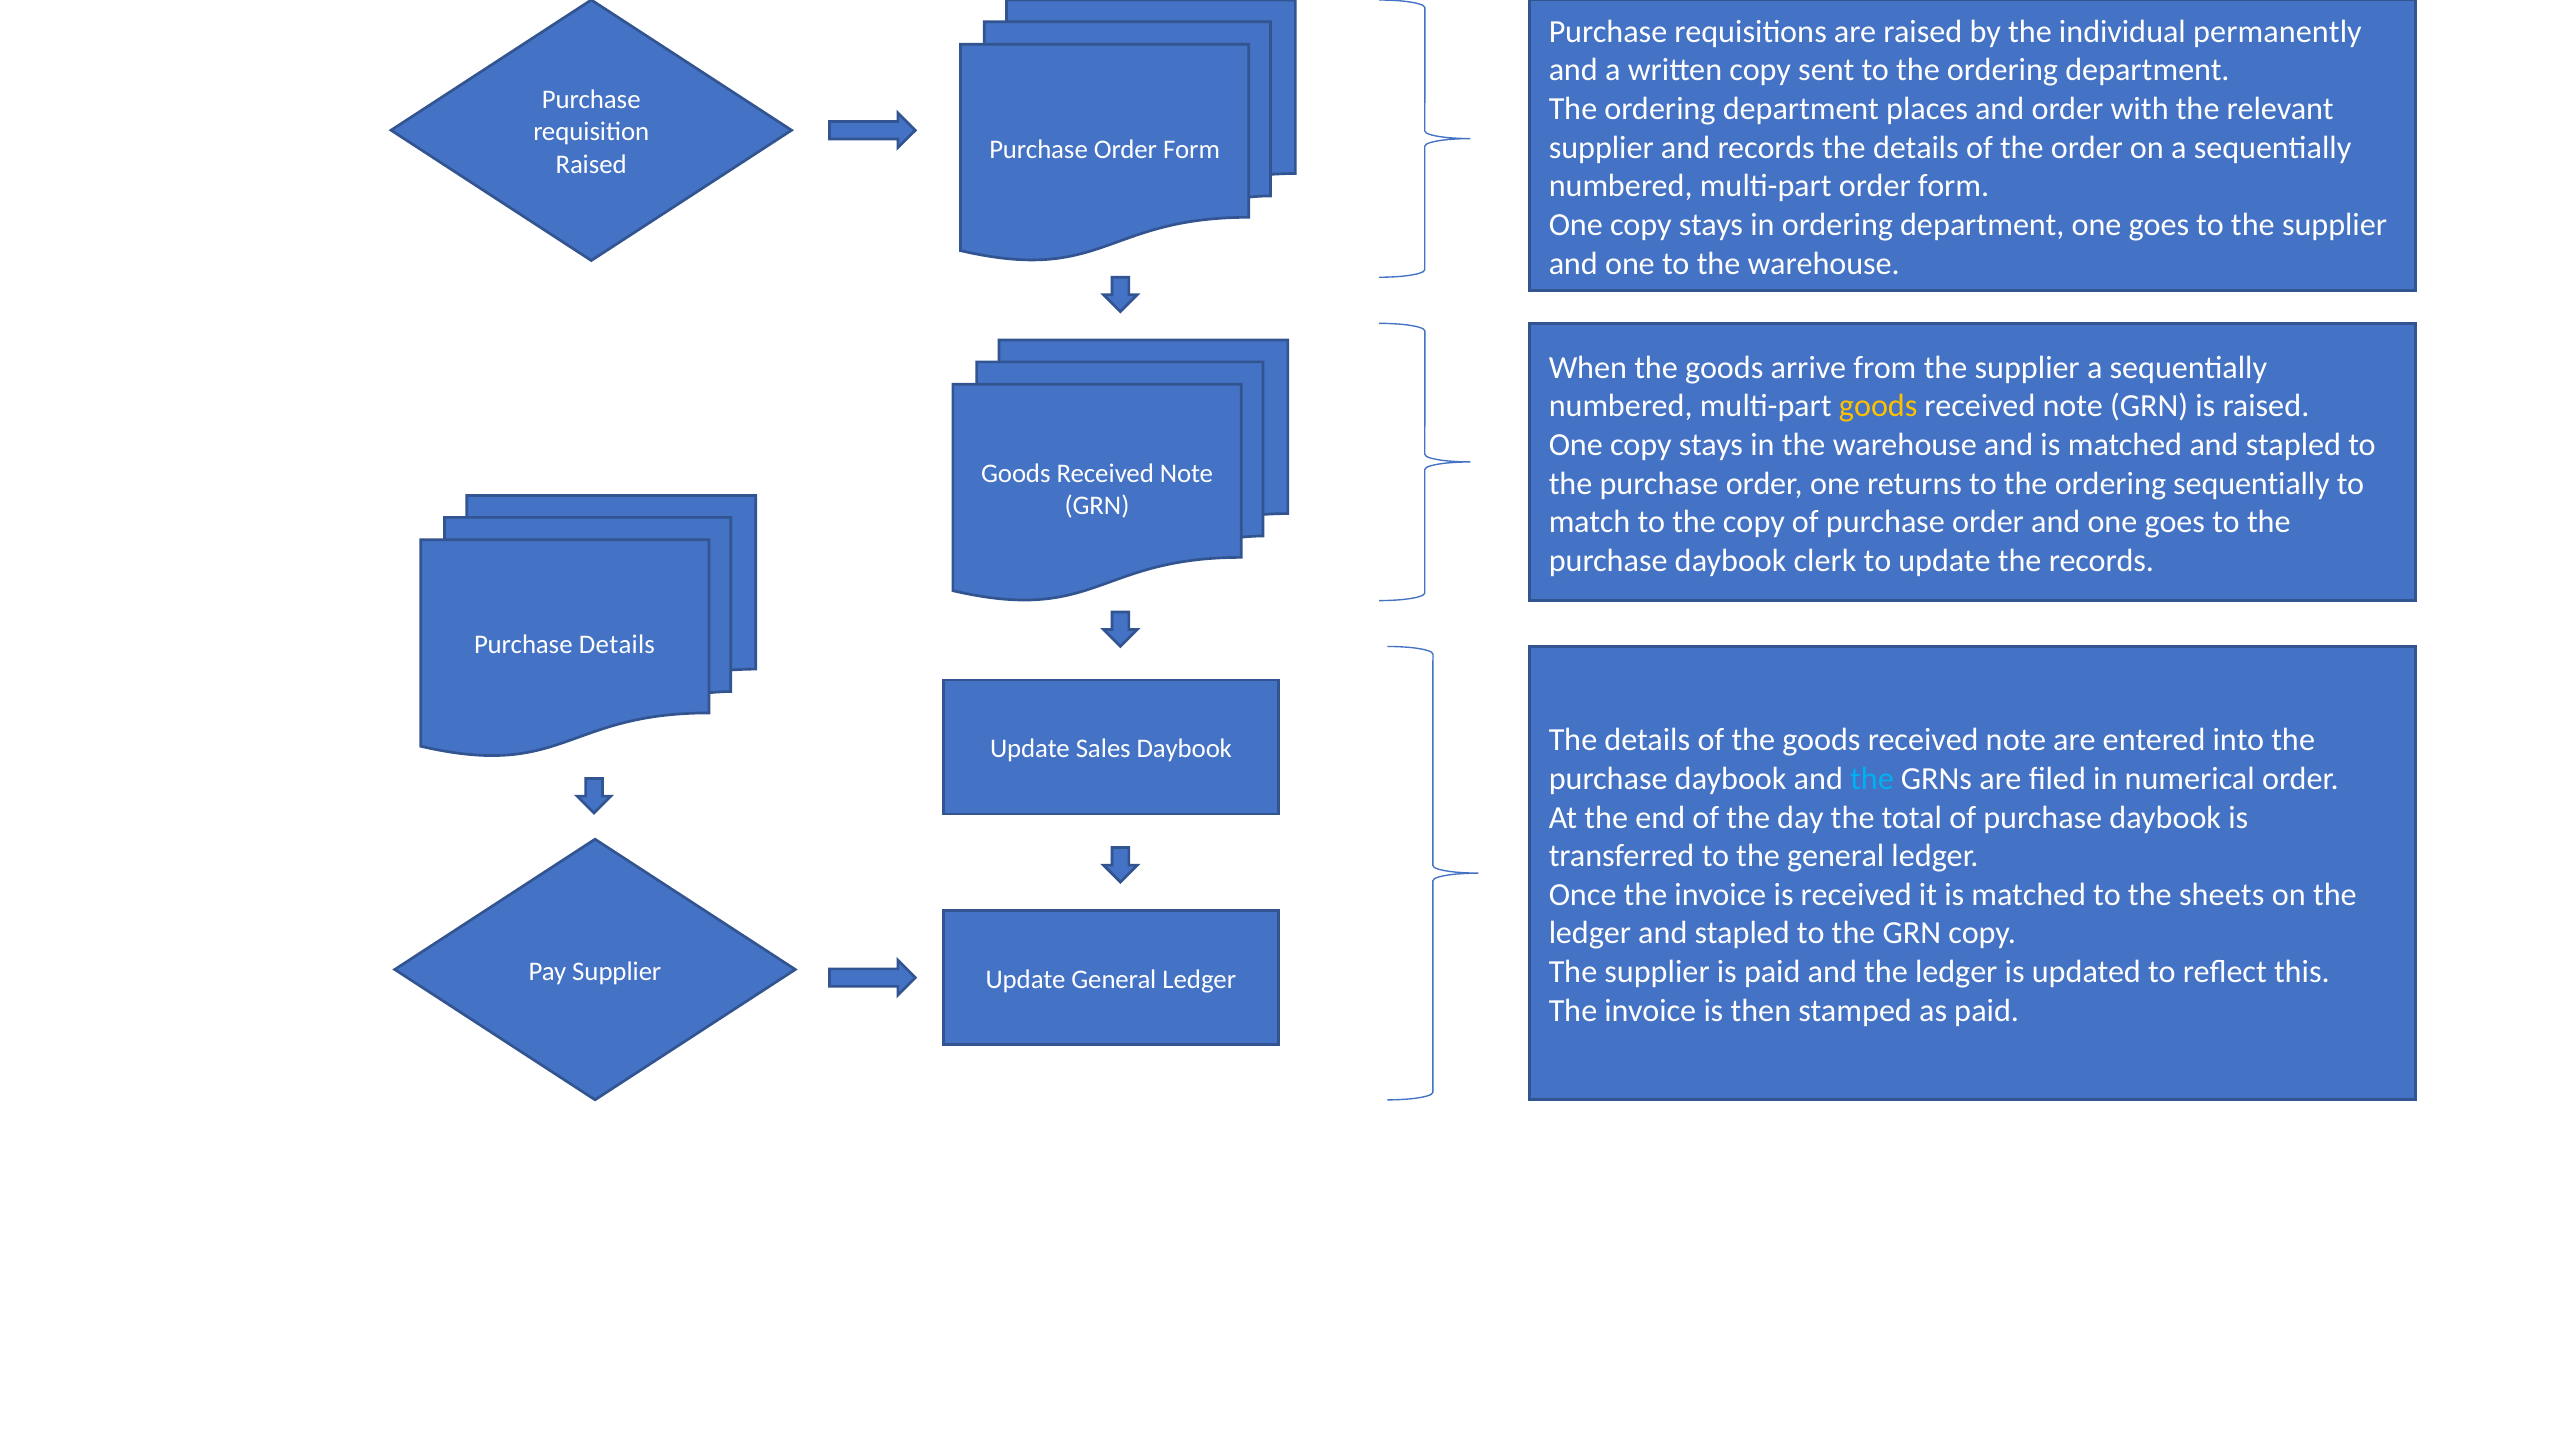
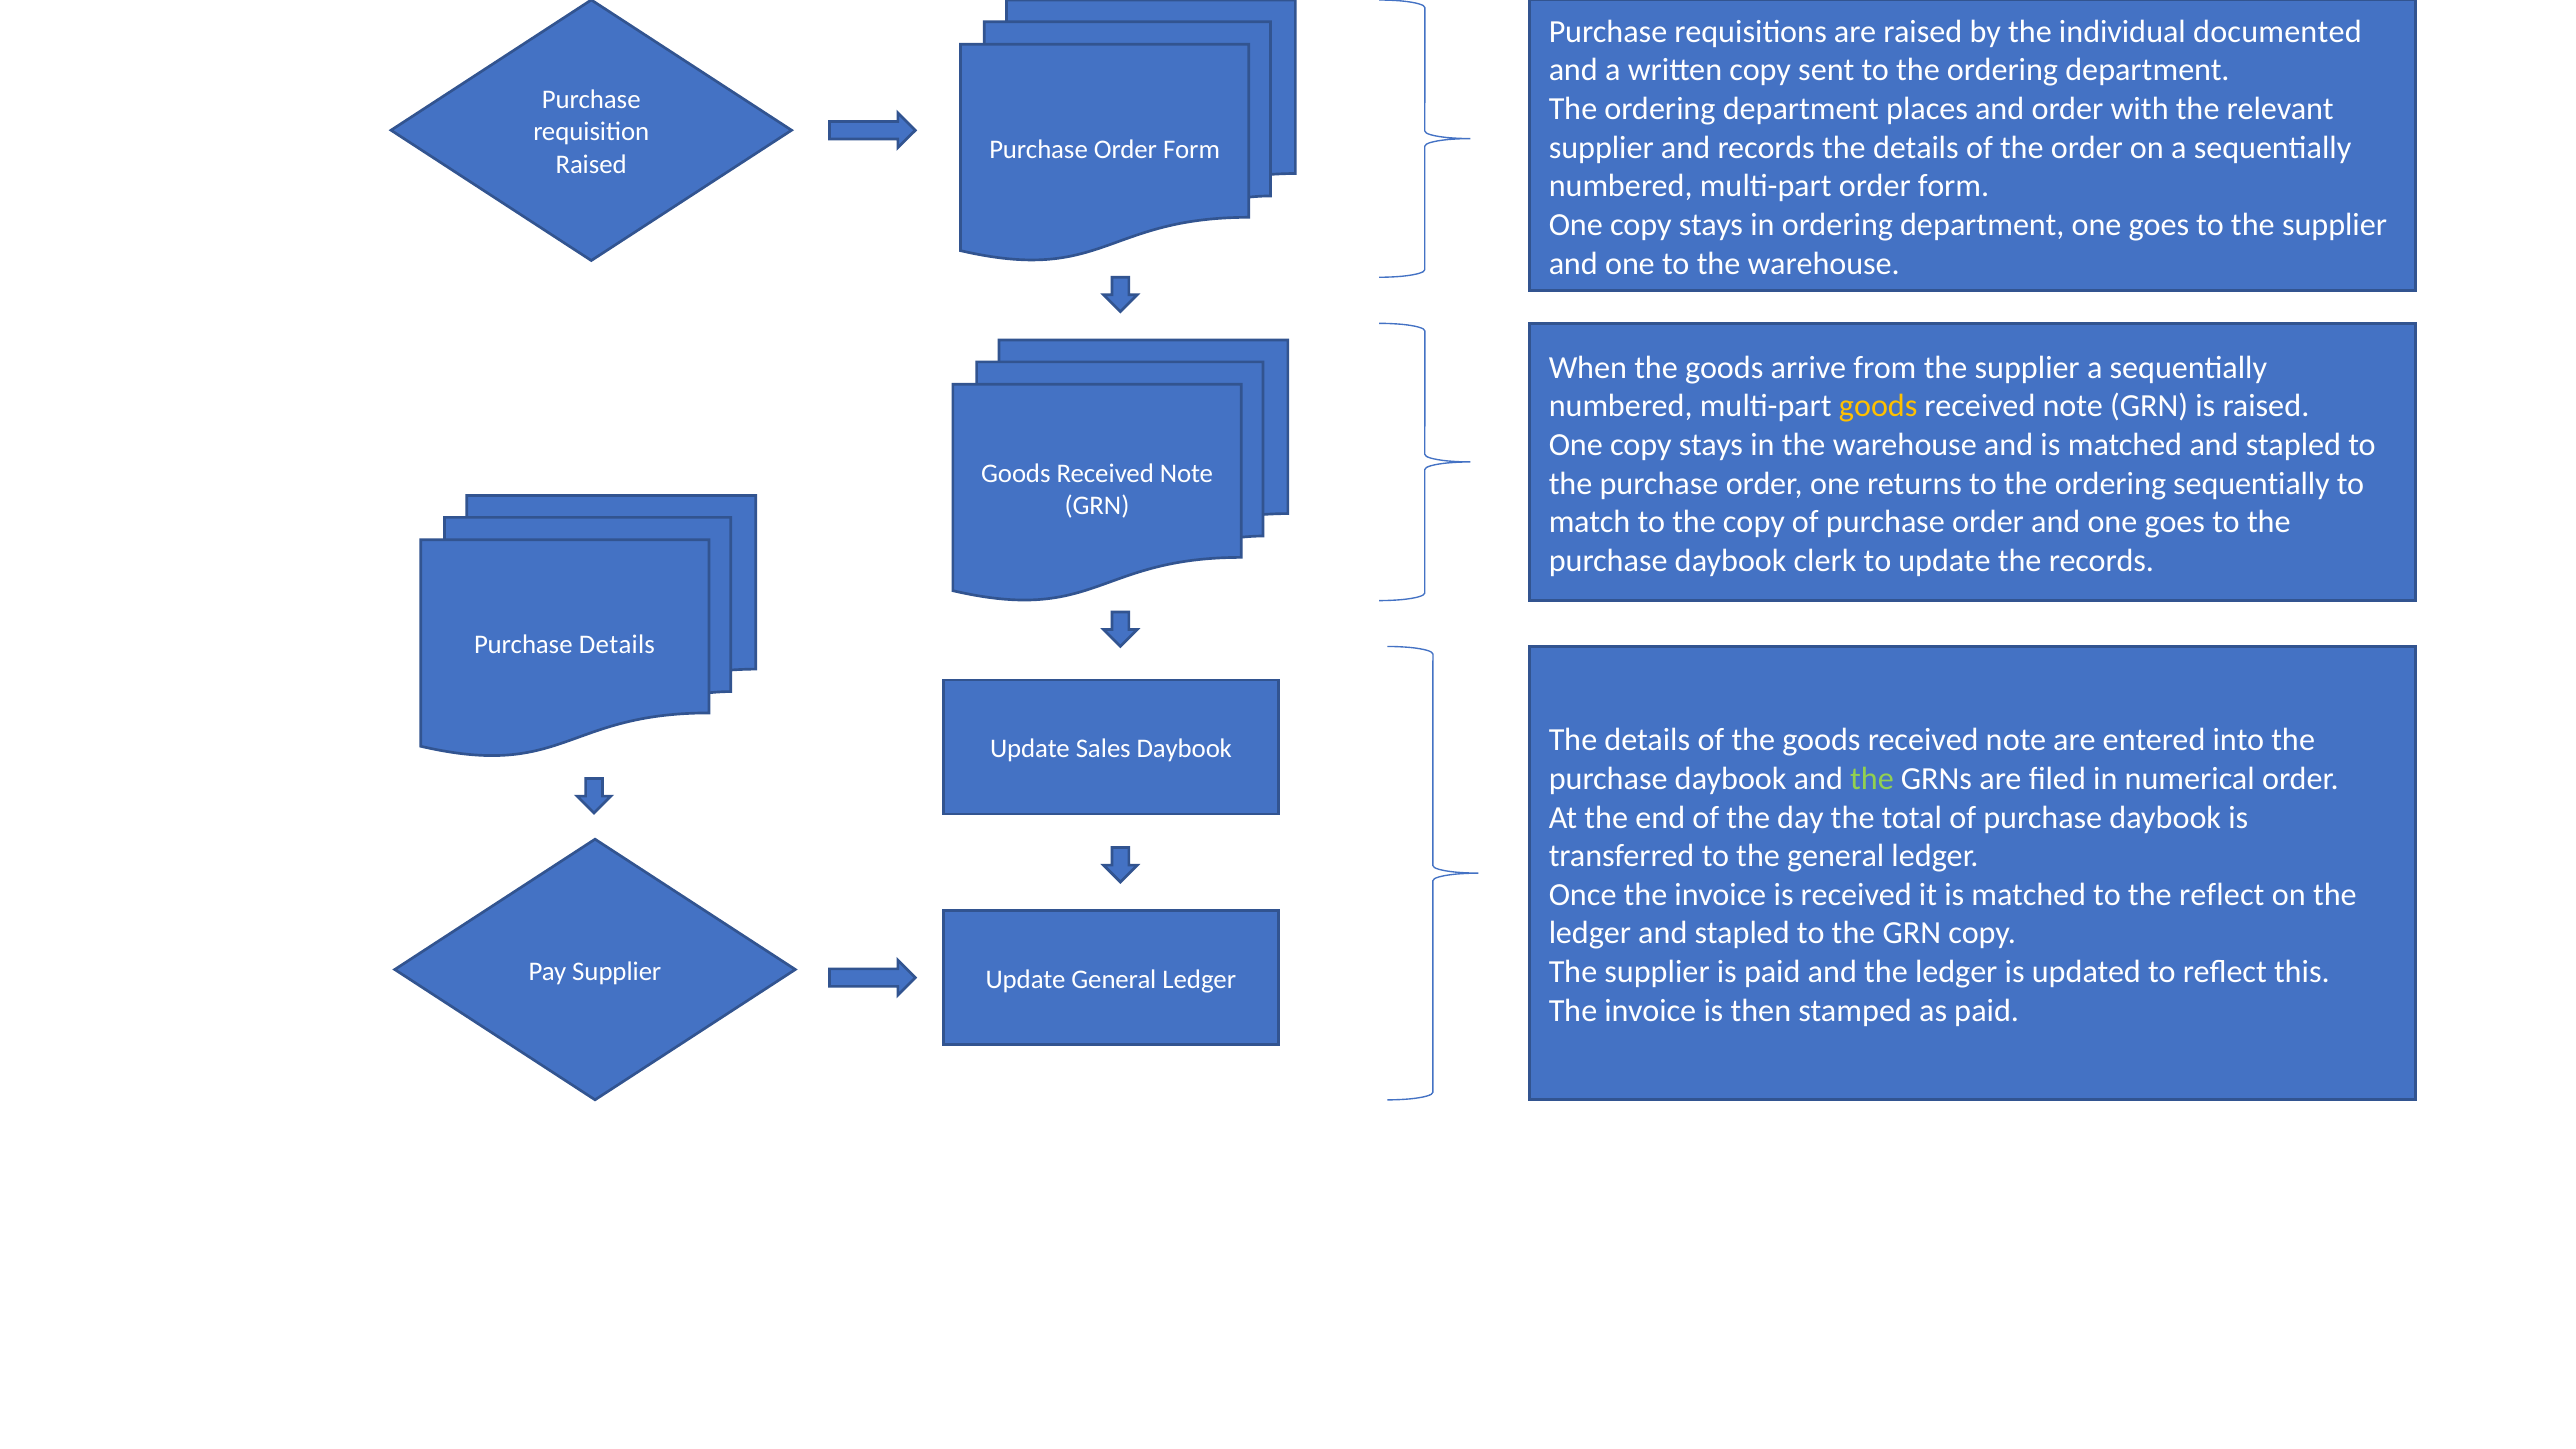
permanently: permanently -> documented (2277, 32)
the colour: light blue -> light green (1872, 779)
the sheets: sheets -> reflect (2222, 895)
